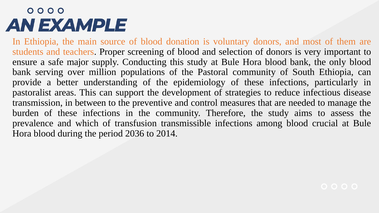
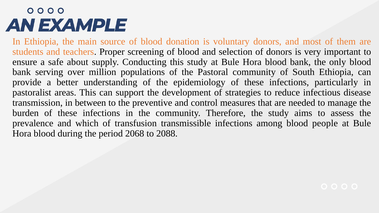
major: major -> about (78, 62)
crucial: crucial -> people (325, 123)
2036: 2036 -> 2068 (135, 134)
2014: 2014 -> 2088 (167, 134)
